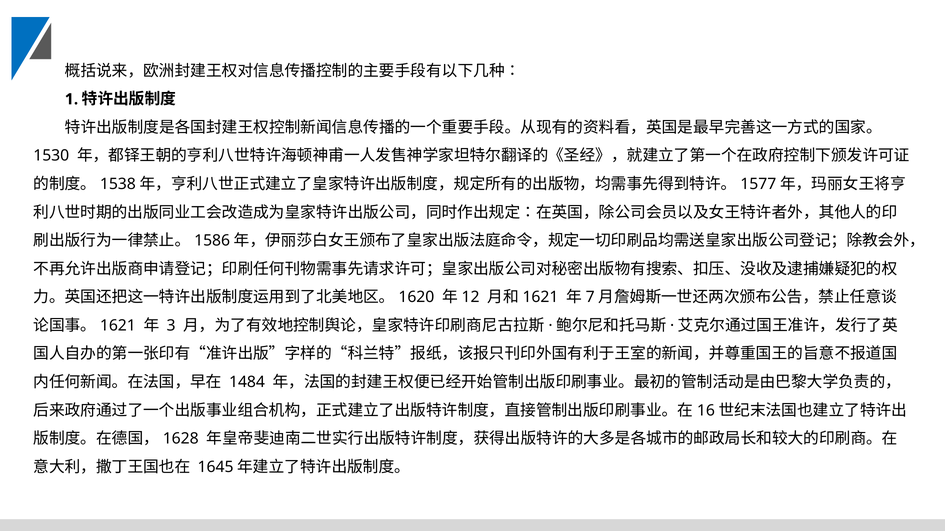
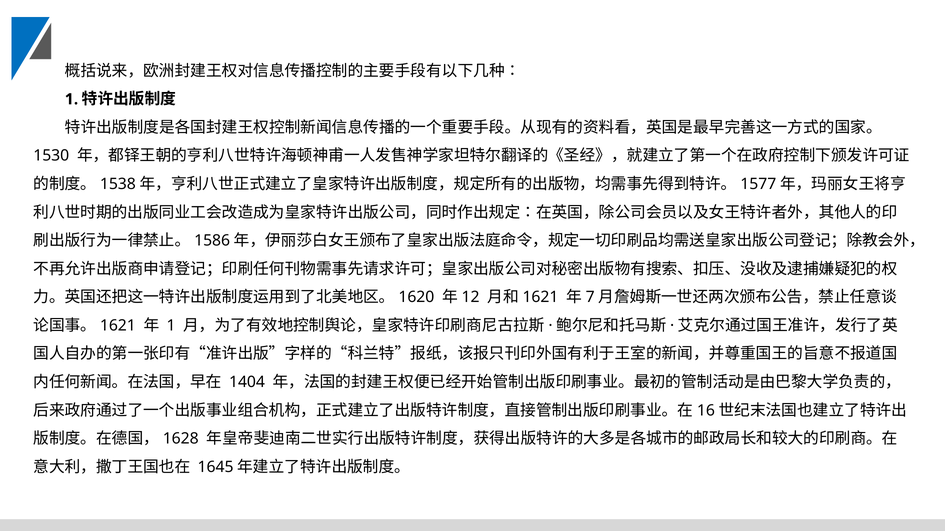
3: 3 -> 1 (171, 326)
1484: 1484 -> 1404 (247, 382)
